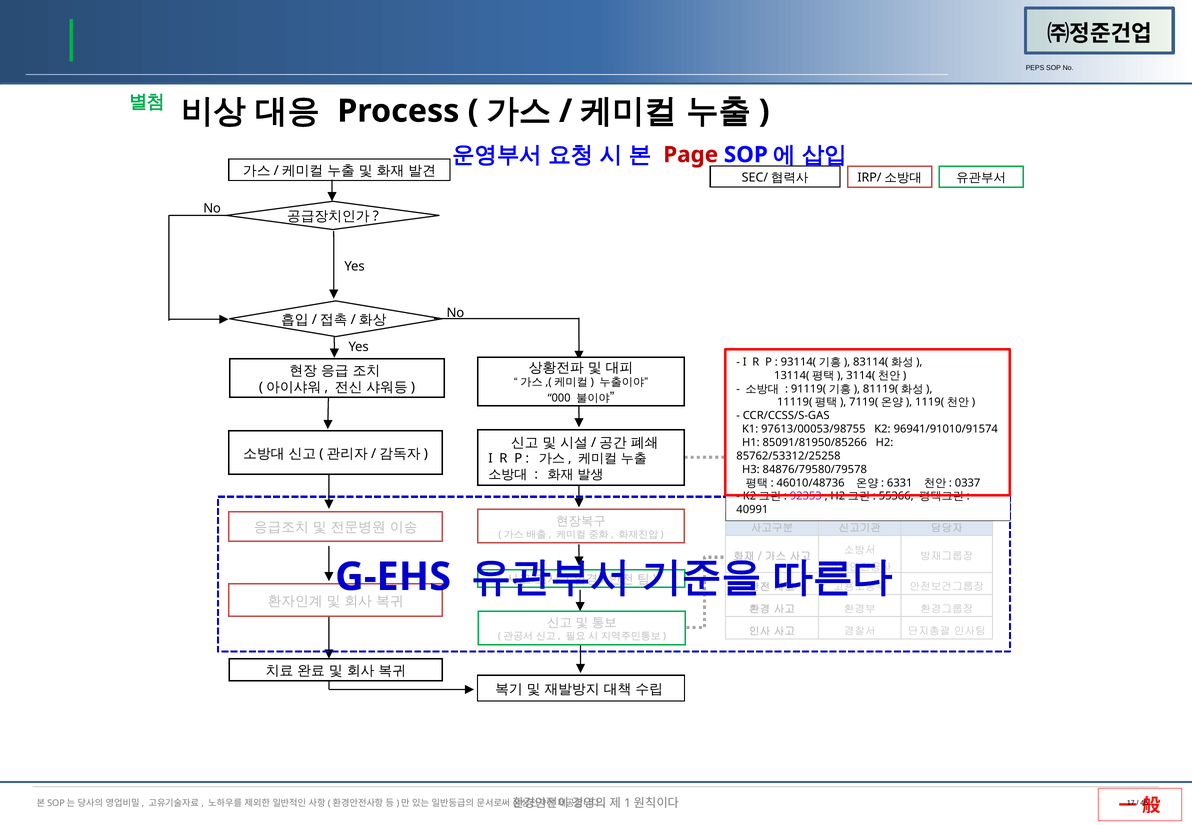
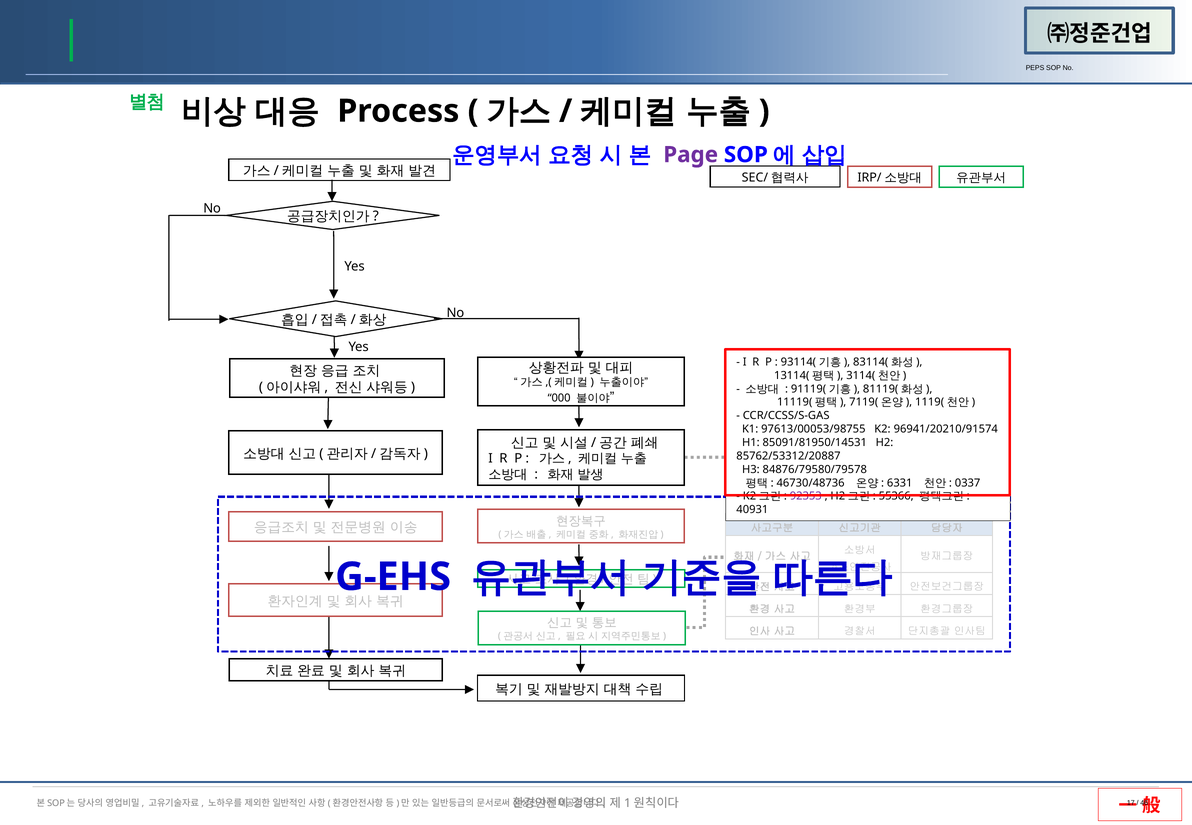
Page colour: red -> purple (691, 155)
96941/91010/91574: 96941/91010/91574 -> 96941/20210/91574 (946, 429)
85091/81950/85266: 85091/81950/85266 -> 85091/81950/14531 (815, 443)
85762/53312/25258: 85762/53312/25258 -> 85762/53312/20887 (788, 456)
46010/48736: 46010/48736 -> 46730/48736 (811, 483)
40991: 40991 -> 40931 (752, 510)
